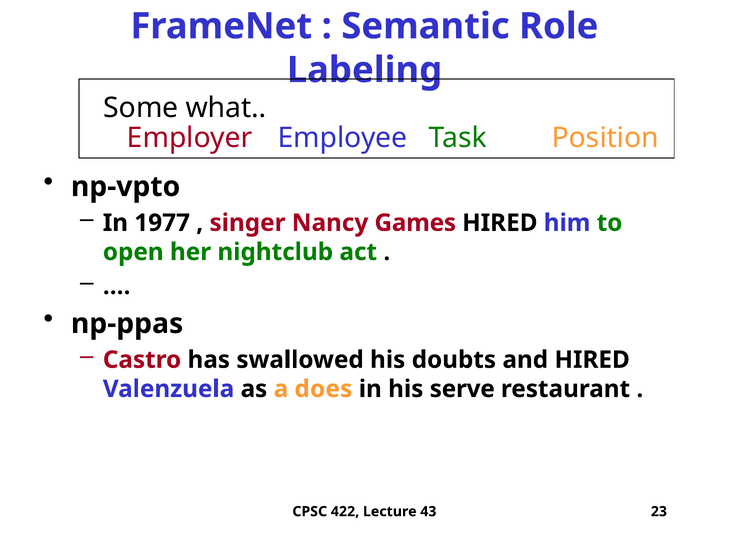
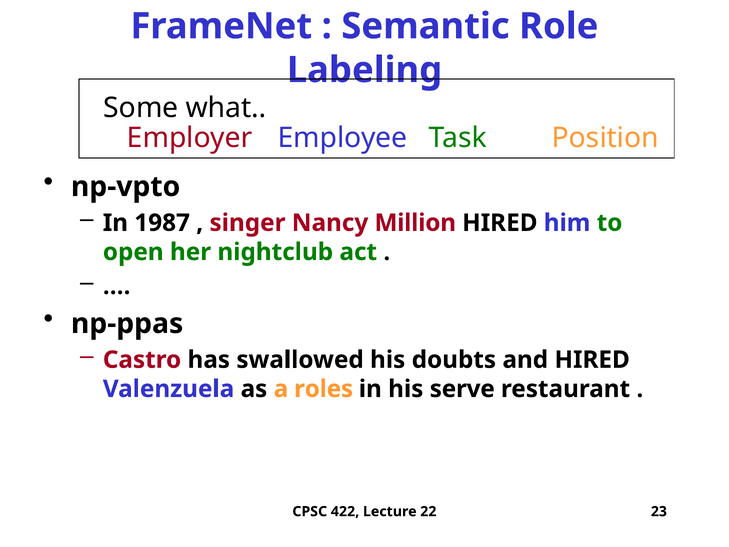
1977: 1977 -> 1987 (162, 223)
Games: Games -> Million (415, 223)
does: does -> roles (324, 389)
43: 43 -> 22 (428, 511)
